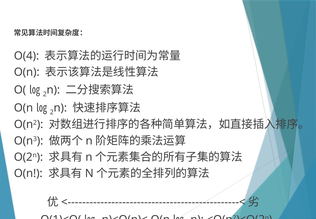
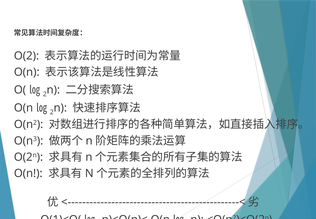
O(4: O(4 -> O(2 (26, 56)
